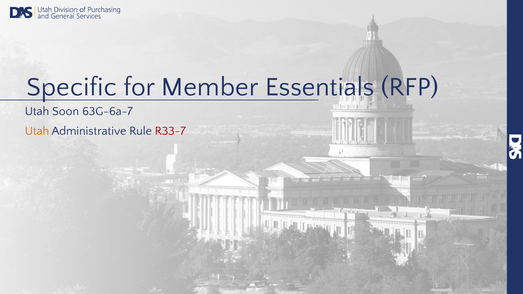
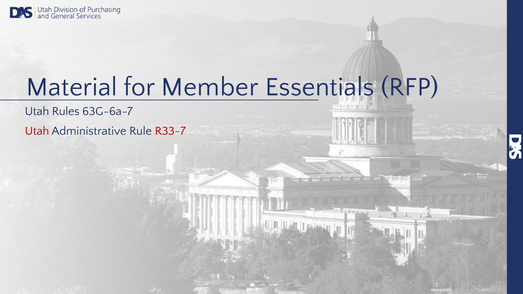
Specific: Specific -> Material (72, 87)
Soon: Soon -> Rules (66, 111)
Utah colour: orange -> red (37, 131)
